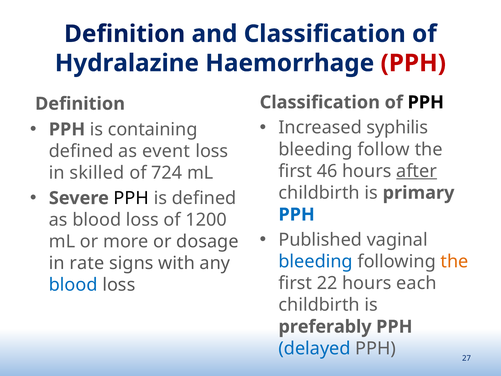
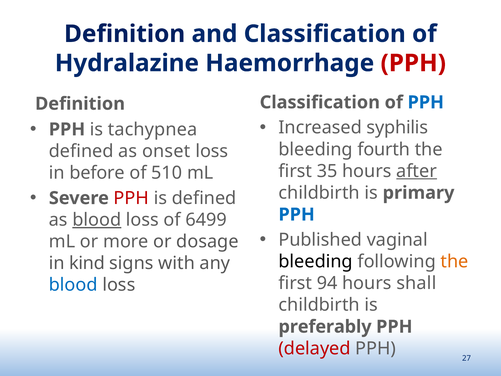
PPH colour: black -> blue (426, 102)
containing: containing -> tachypnea (153, 129)
follow: follow -> fourth (384, 149)
event: event -> onset (166, 151)
46: 46 -> 35 (327, 171)
skilled: skilled -> before (97, 173)
724: 724 -> 510 (167, 173)
PPH colour: black -> red (131, 198)
blood underline: none -> present (97, 220)
1200: 1200 -> 6499 (206, 220)
bleeding colour: blue -> black (316, 261)
rate: rate -> kind (87, 263)
22: 22 -> 94 (327, 283)
each: each -> shall (416, 283)
delayed colour: blue -> red (315, 348)
